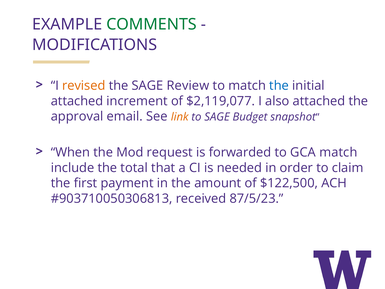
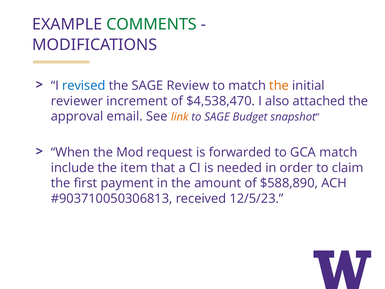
revised colour: orange -> blue (84, 86)
the colour: blue -> orange (279, 86)
attached: attached -> reviewer (77, 101)
$2,119,077: $2,119,077 -> $4,538,470 (221, 101)
total: total -> item (134, 168)
$122,500: $122,500 -> $588,890 (289, 183)
87/5/23: 87/5/23 -> 12/5/23 (256, 198)
